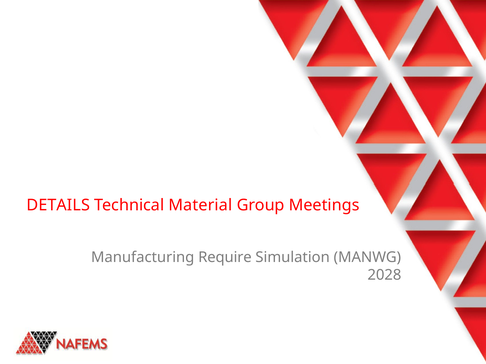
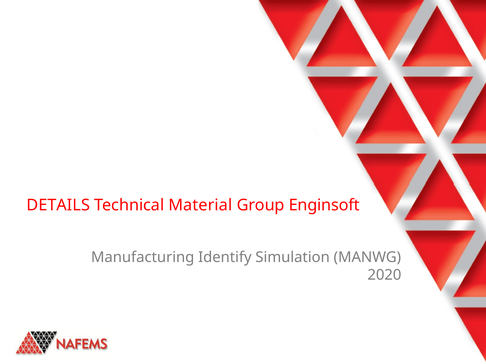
Meetings: Meetings -> Enginsoft (324, 206)
Require: Require -> Identify (225, 257)
2028: 2028 -> 2020 (384, 275)
